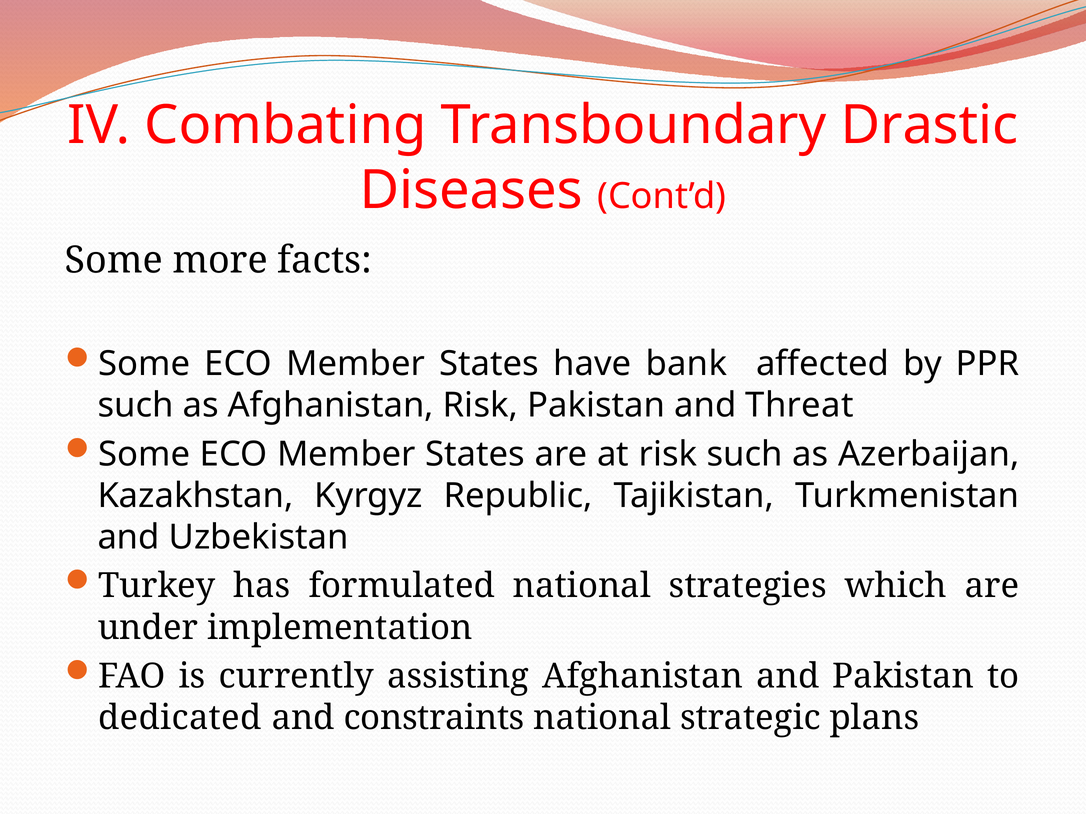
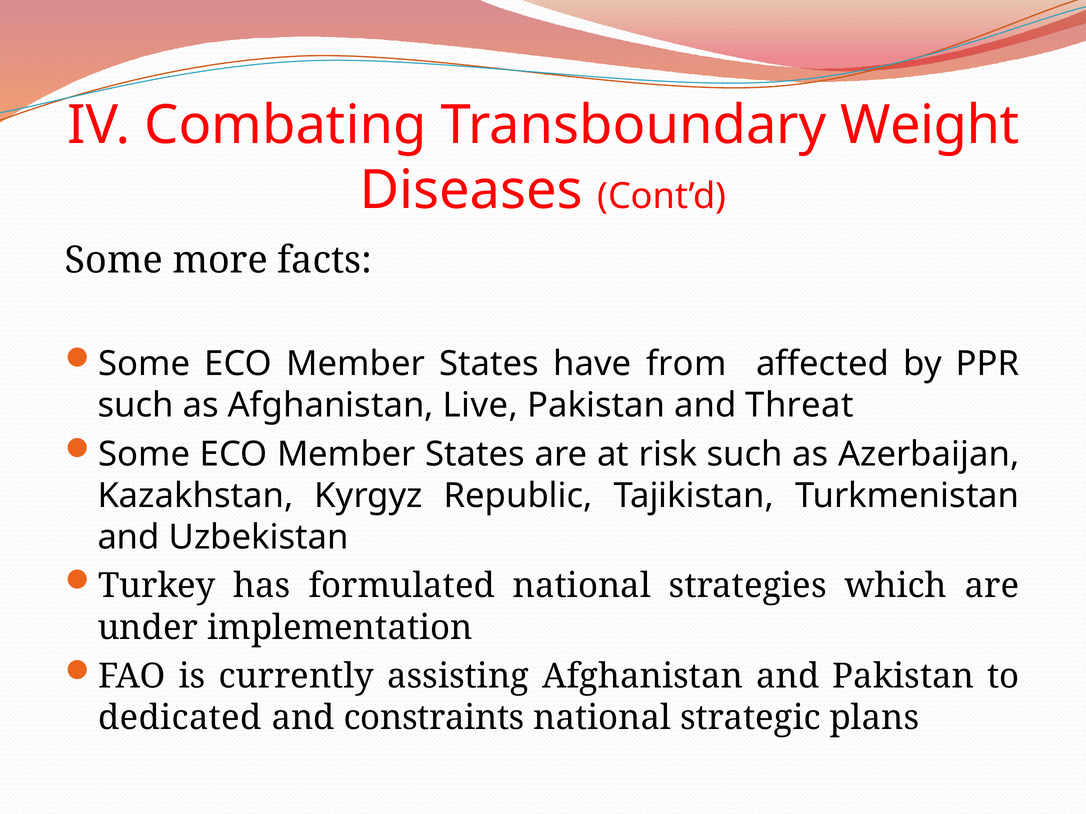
Drastic: Drastic -> Weight (930, 125)
bank: bank -> from (686, 364)
Afghanistan Risk: Risk -> Live (480, 406)
